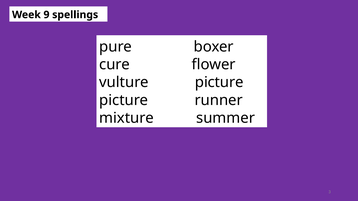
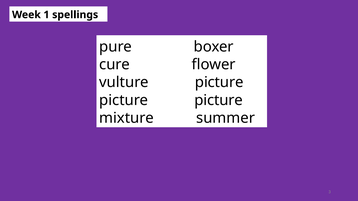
9: 9 -> 1 (46, 15)
runner: runner -> picture (219, 100)
